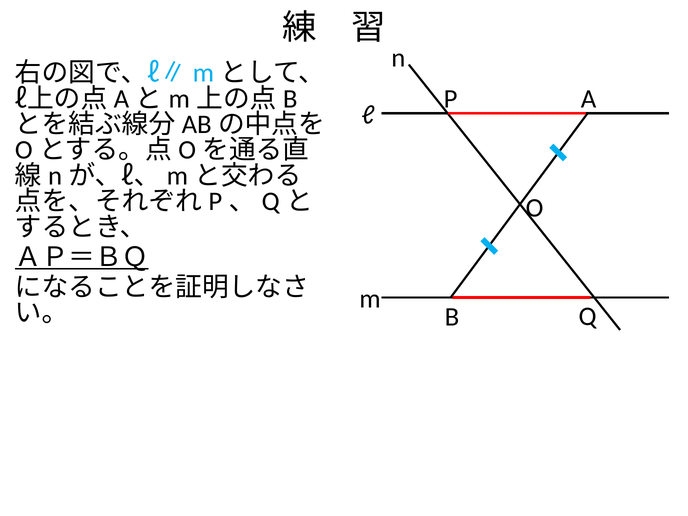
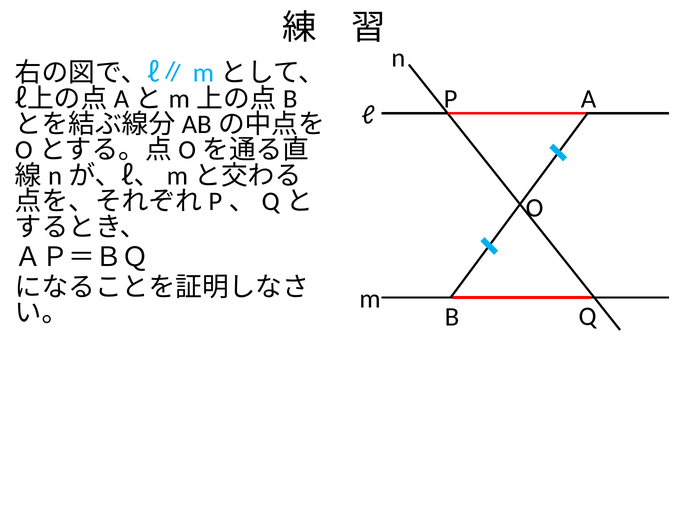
ＡＰ＝ＢＱ underline: present -> none (82, 257)
